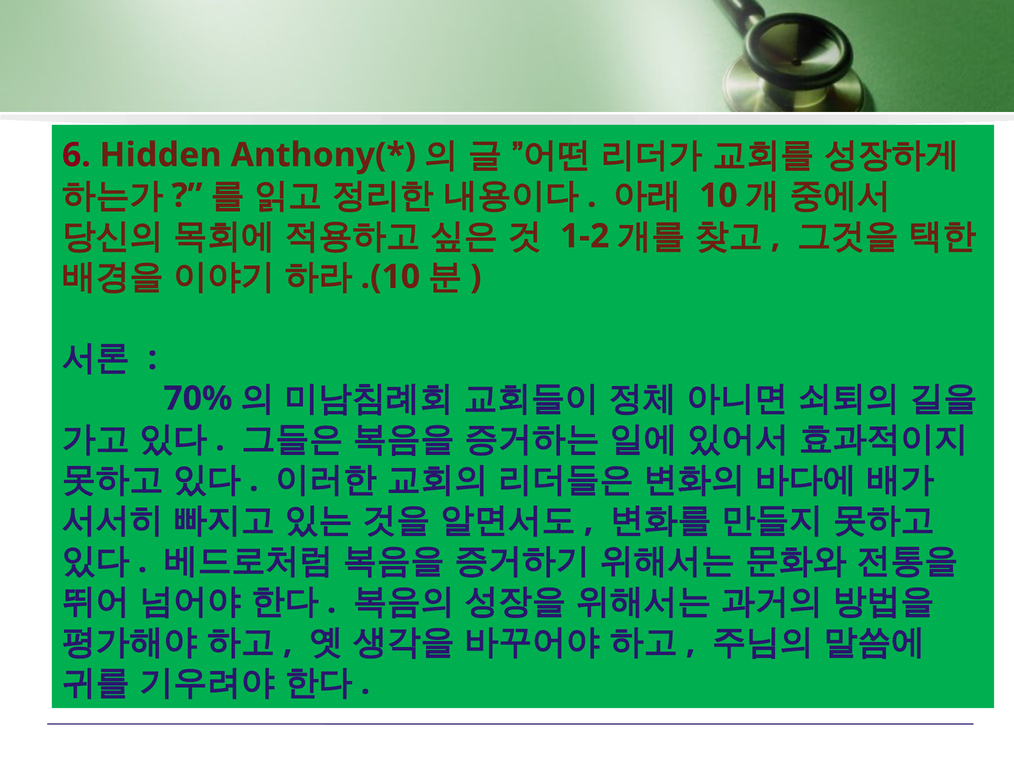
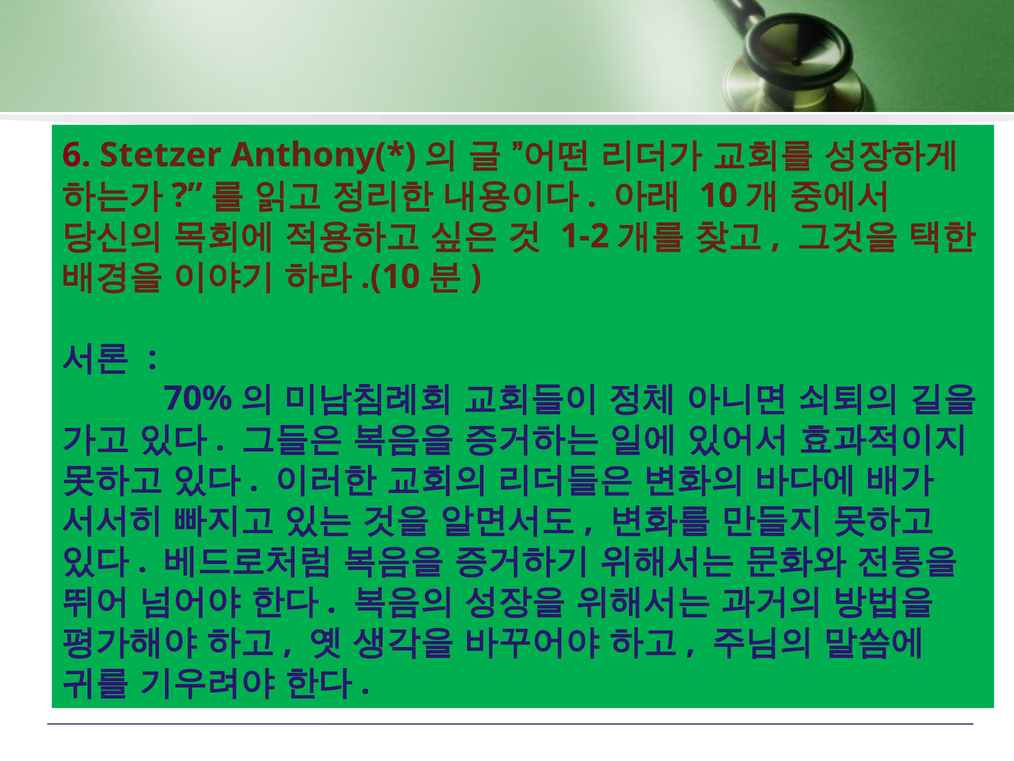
Hidden: Hidden -> Stetzer (161, 155)
